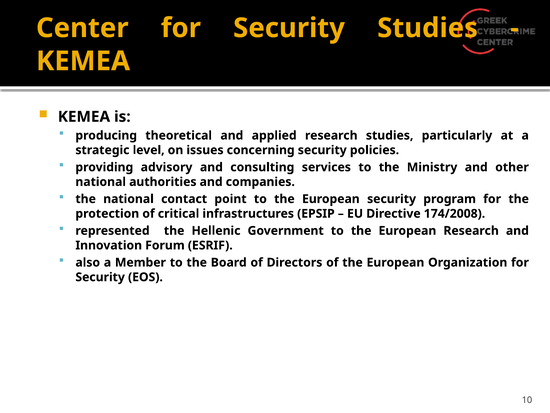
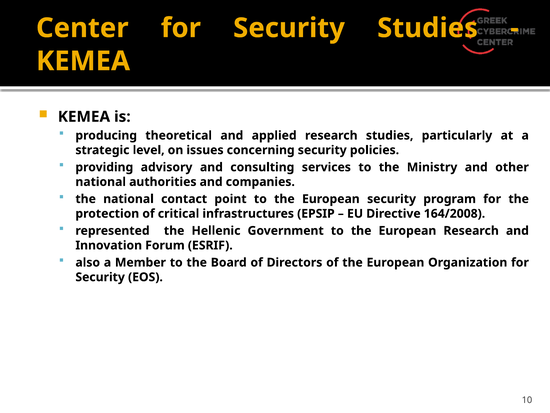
174/2008: 174/2008 -> 164/2008 (454, 213)
